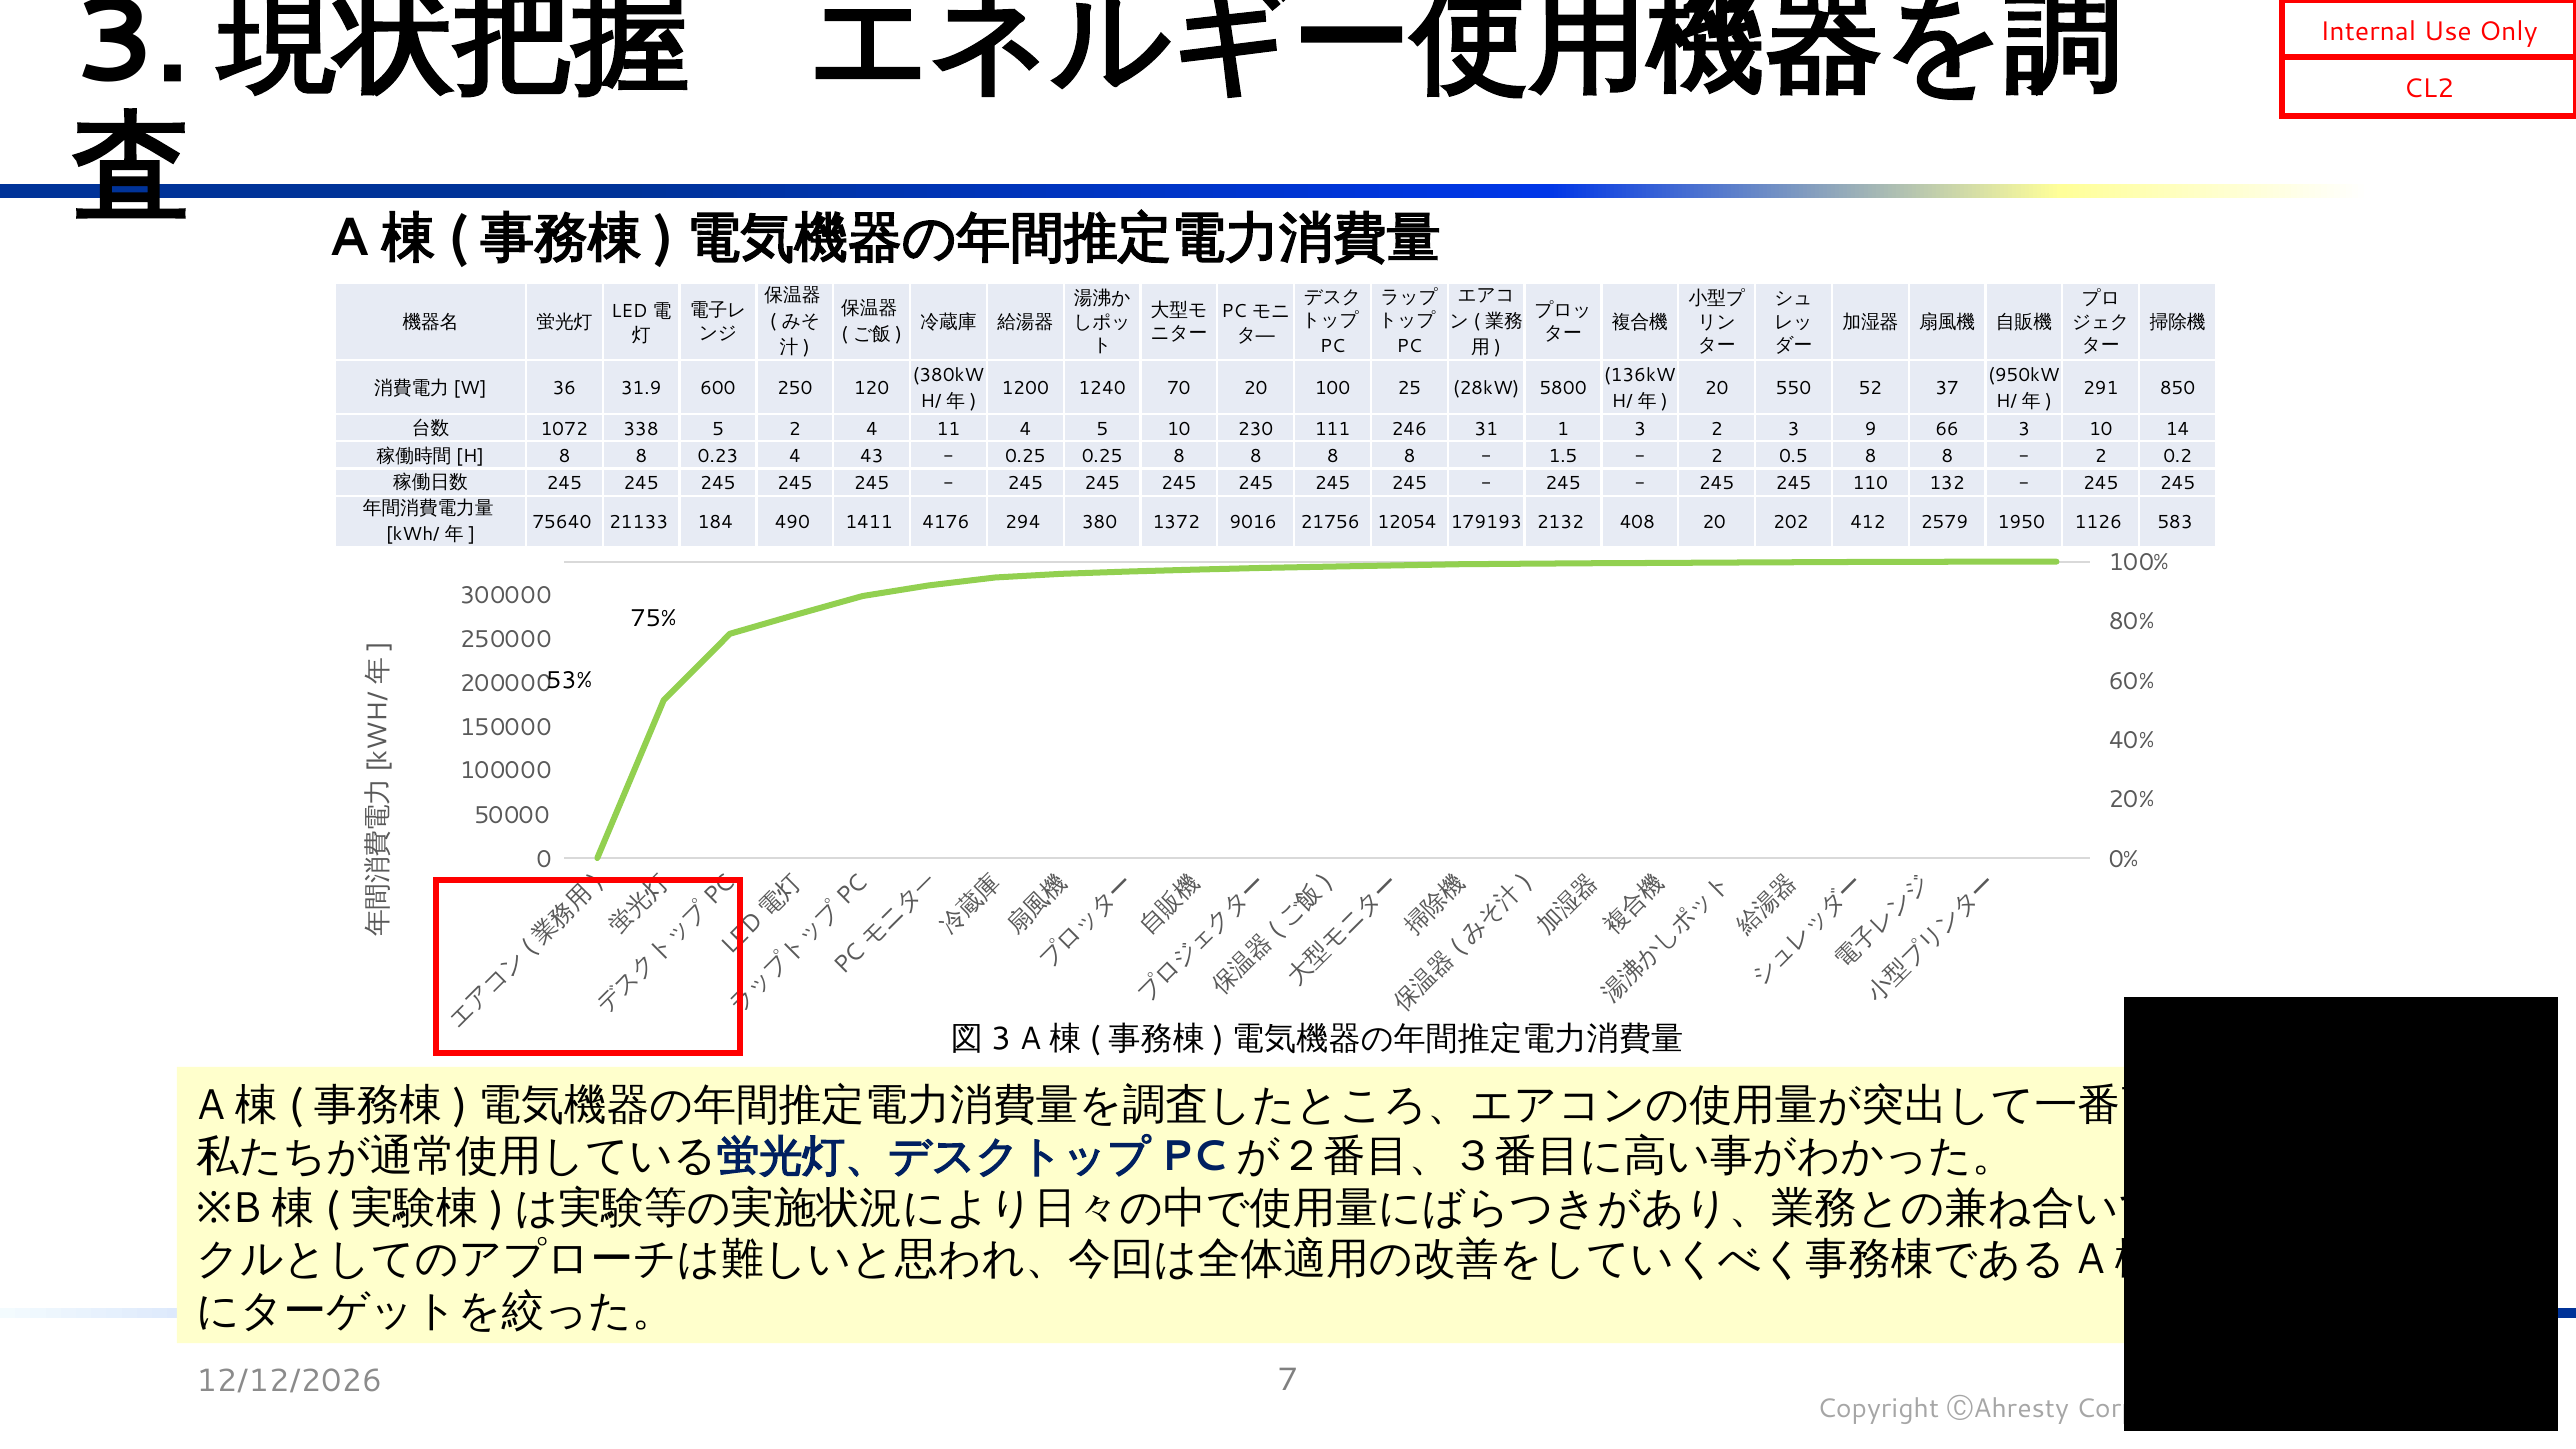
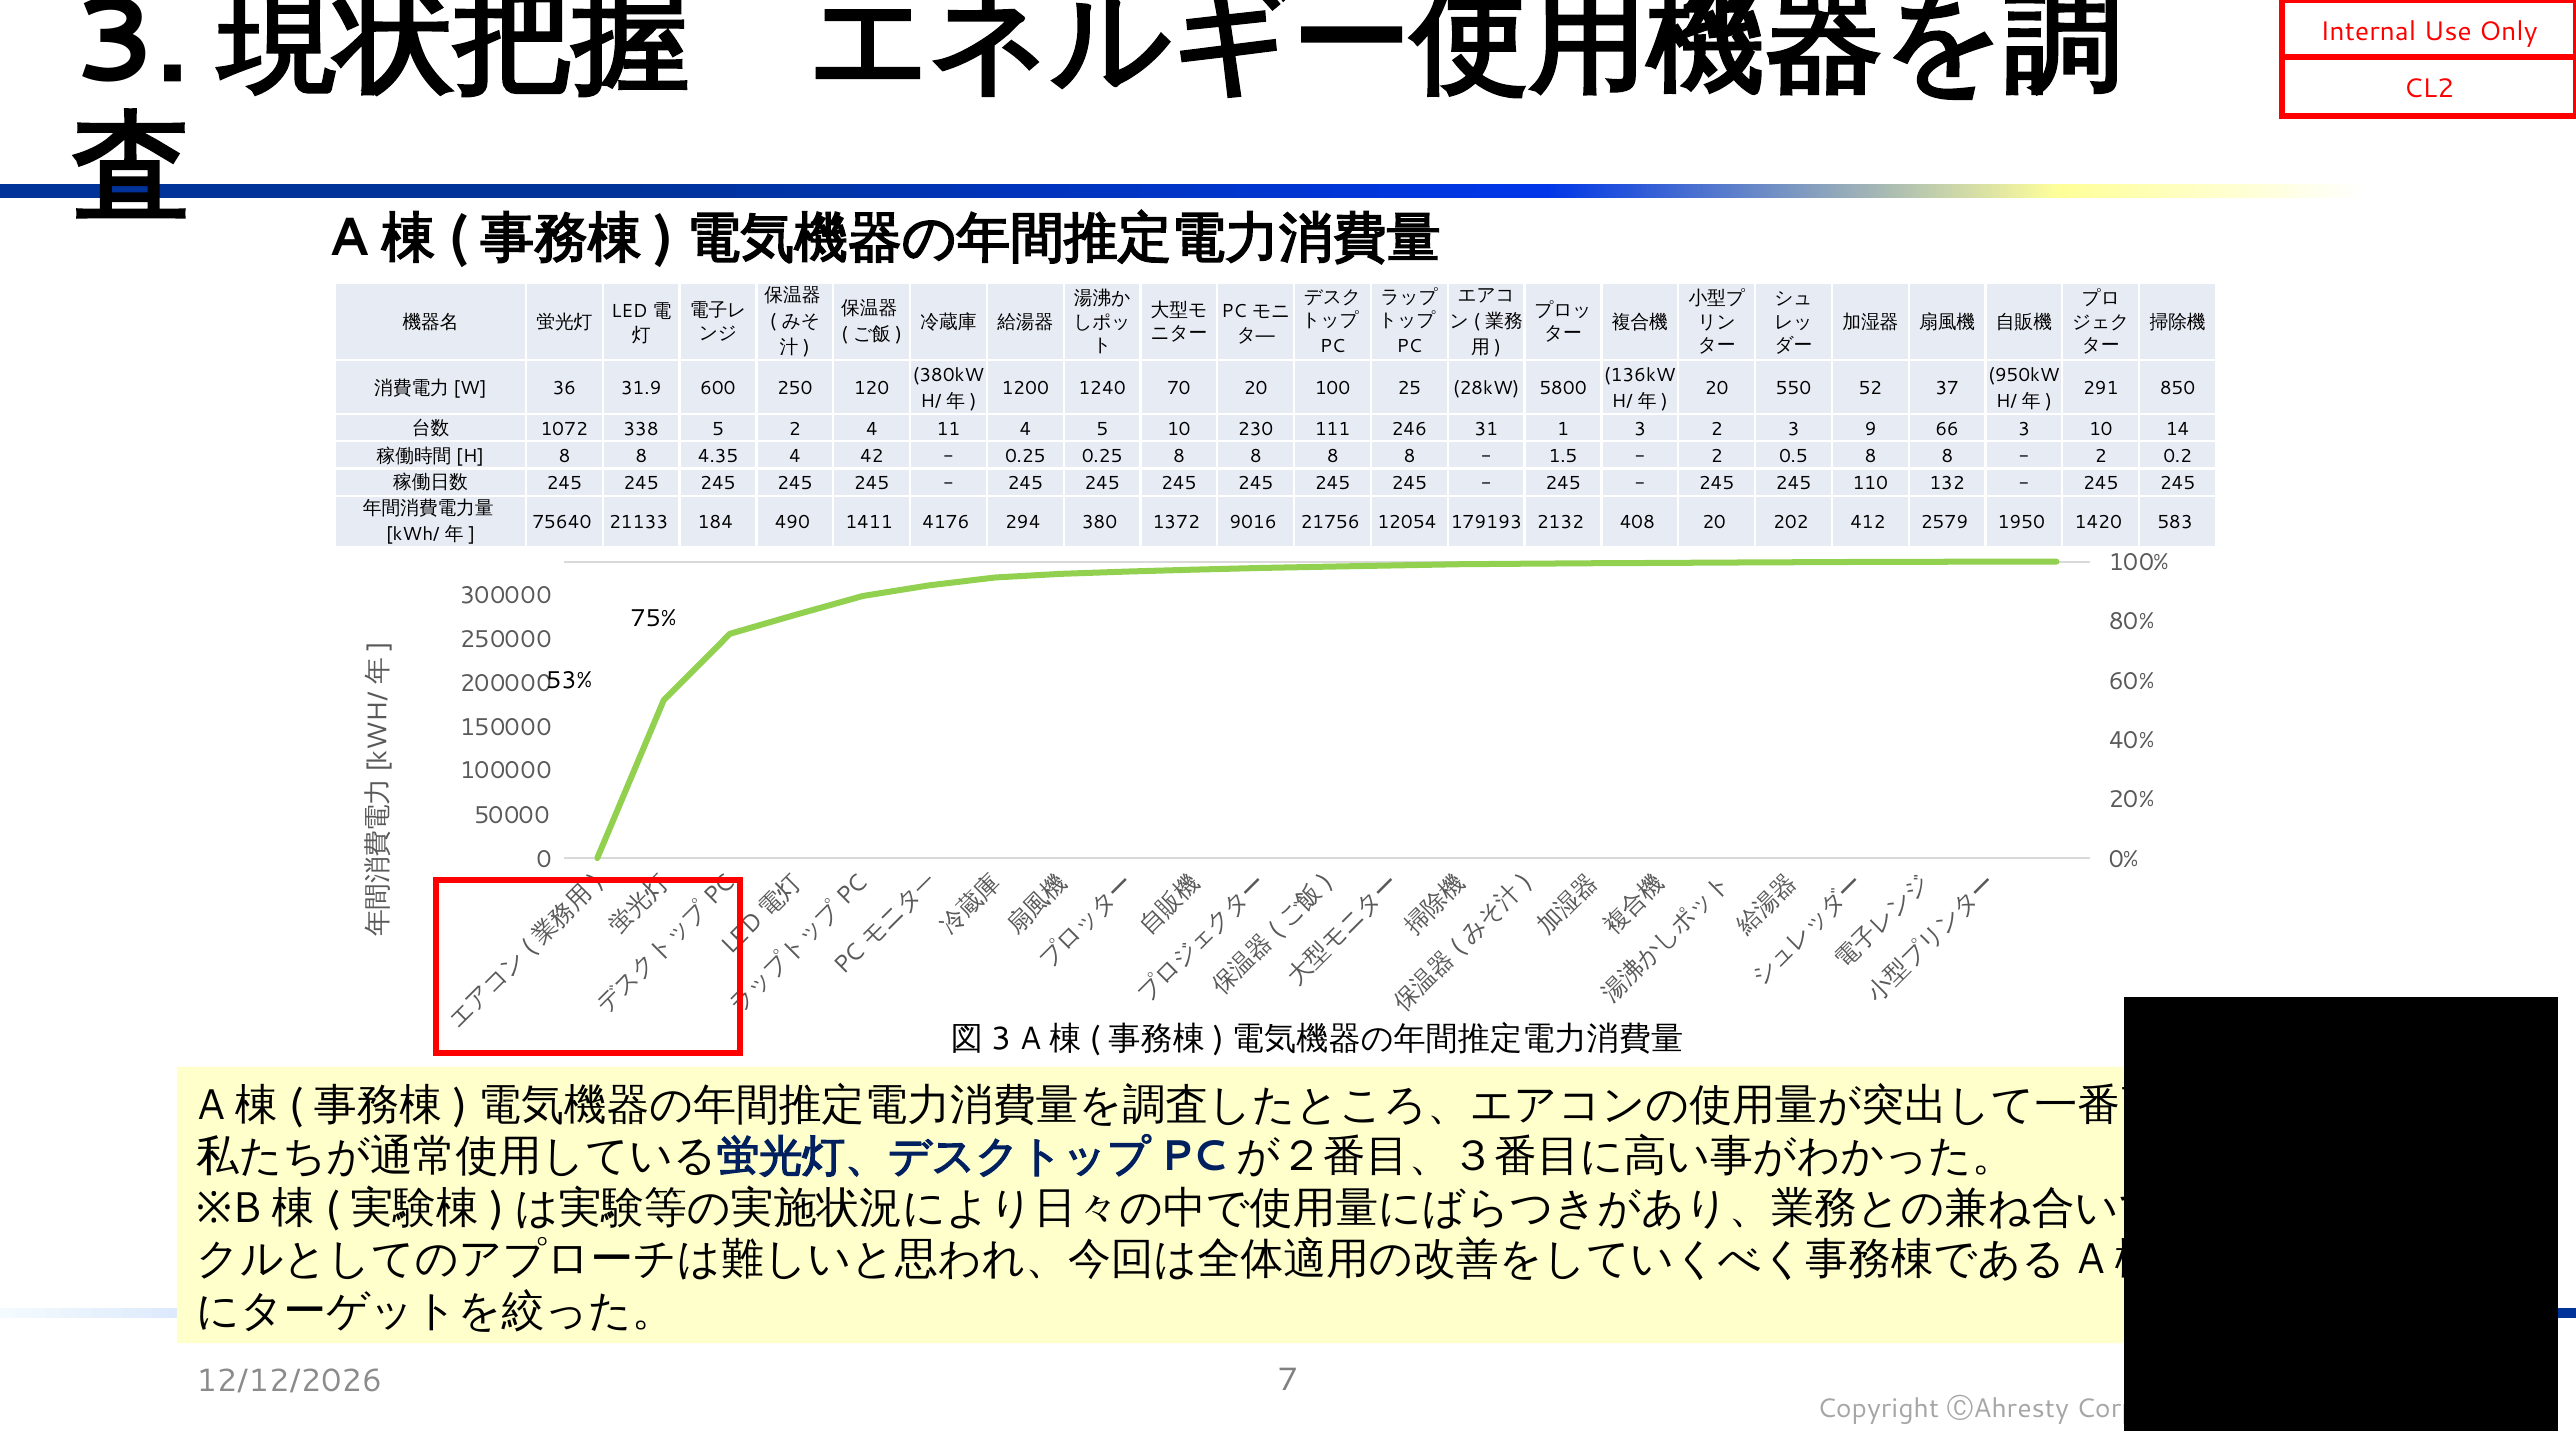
0.23: 0.23 -> 4.35 (718, 456)
43: 43 -> 42 (872, 456)
1126: 1126 -> 1420 (2098, 523)
